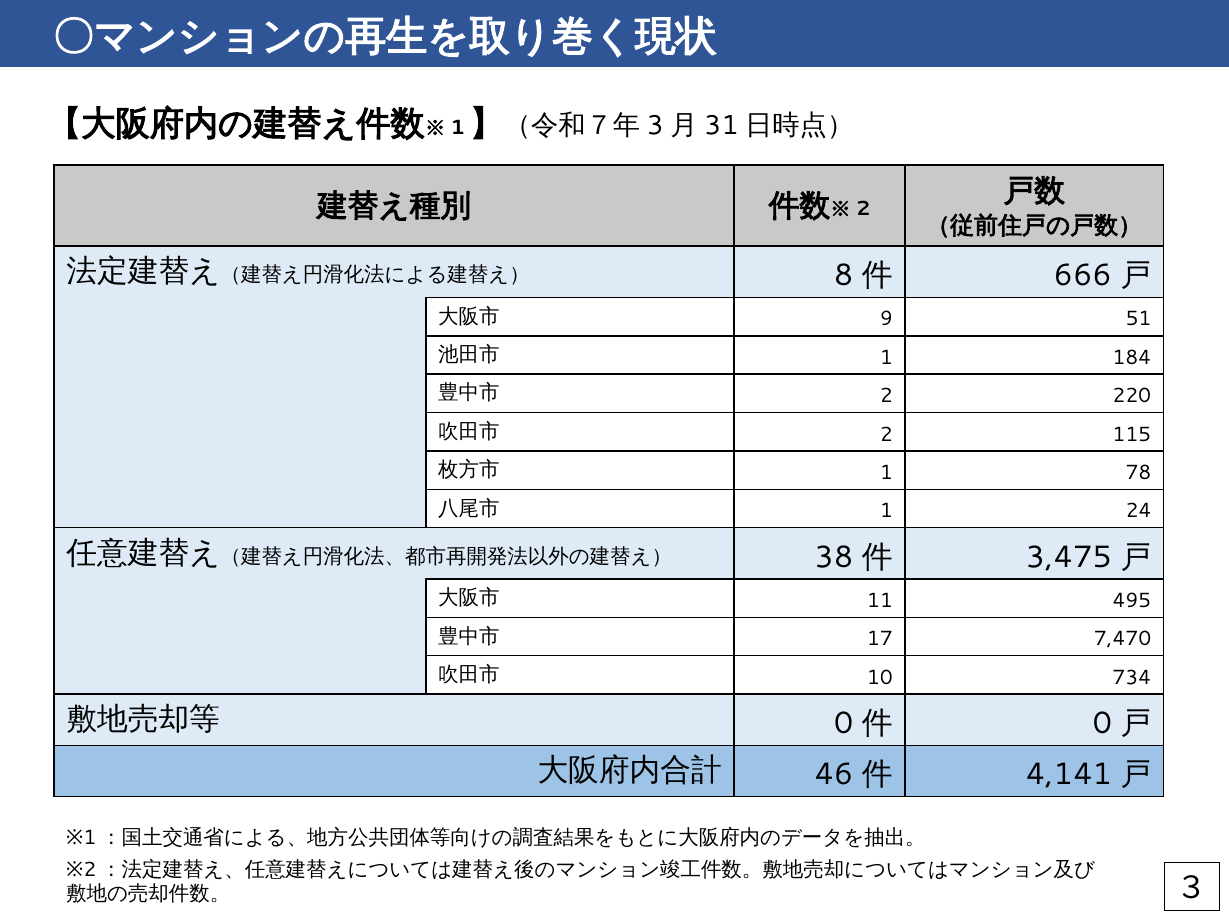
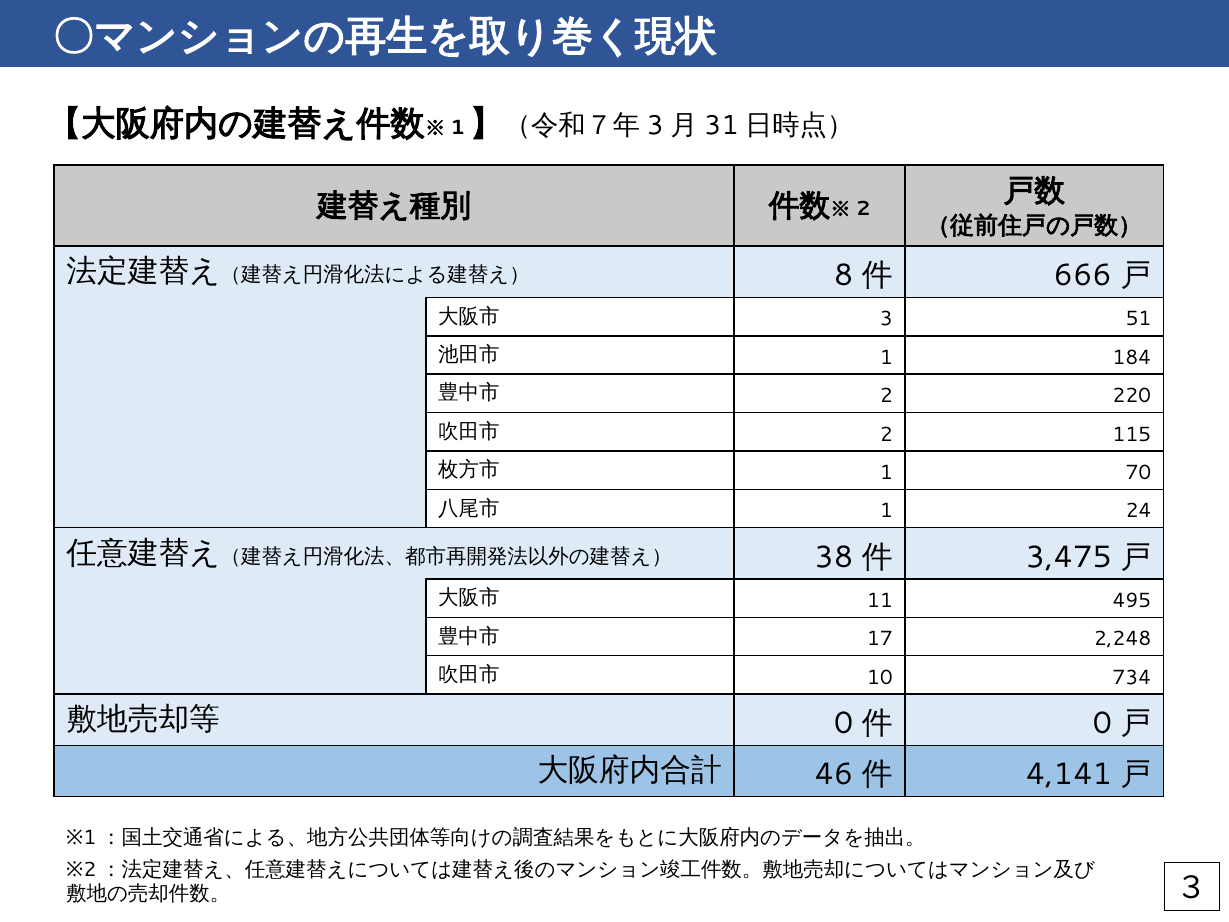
9: 9 -> 3 (886, 319)
78: 78 -> 70 (1139, 473)
7,470: 7,470 -> 2,248 (1123, 639)
